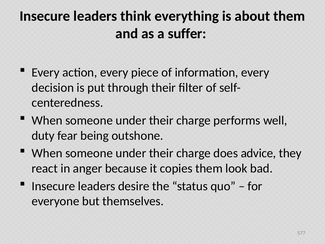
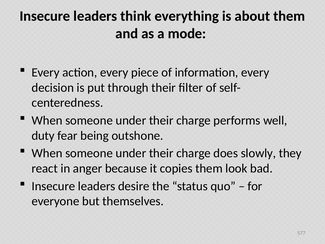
suffer: suffer -> mode (187, 34)
advice: advice -> slowly (258, 153)
